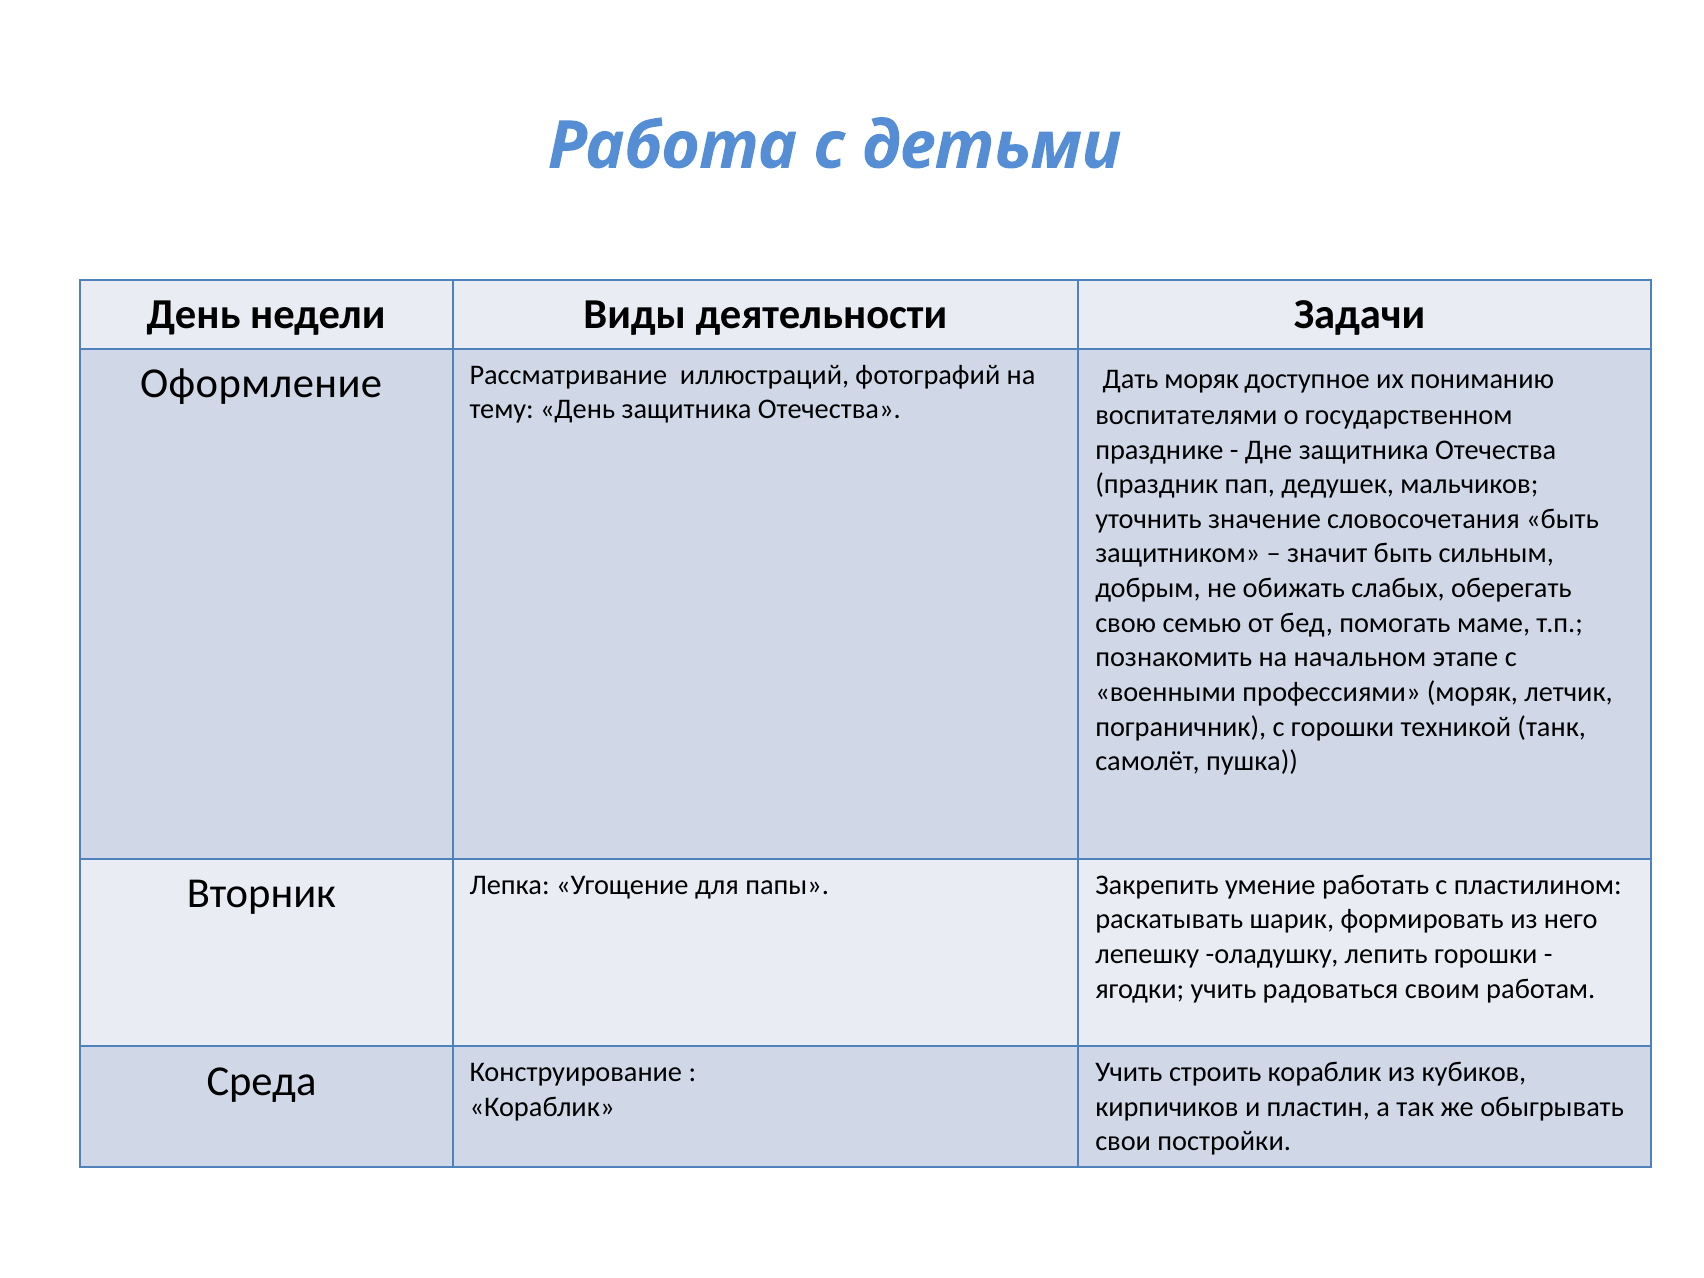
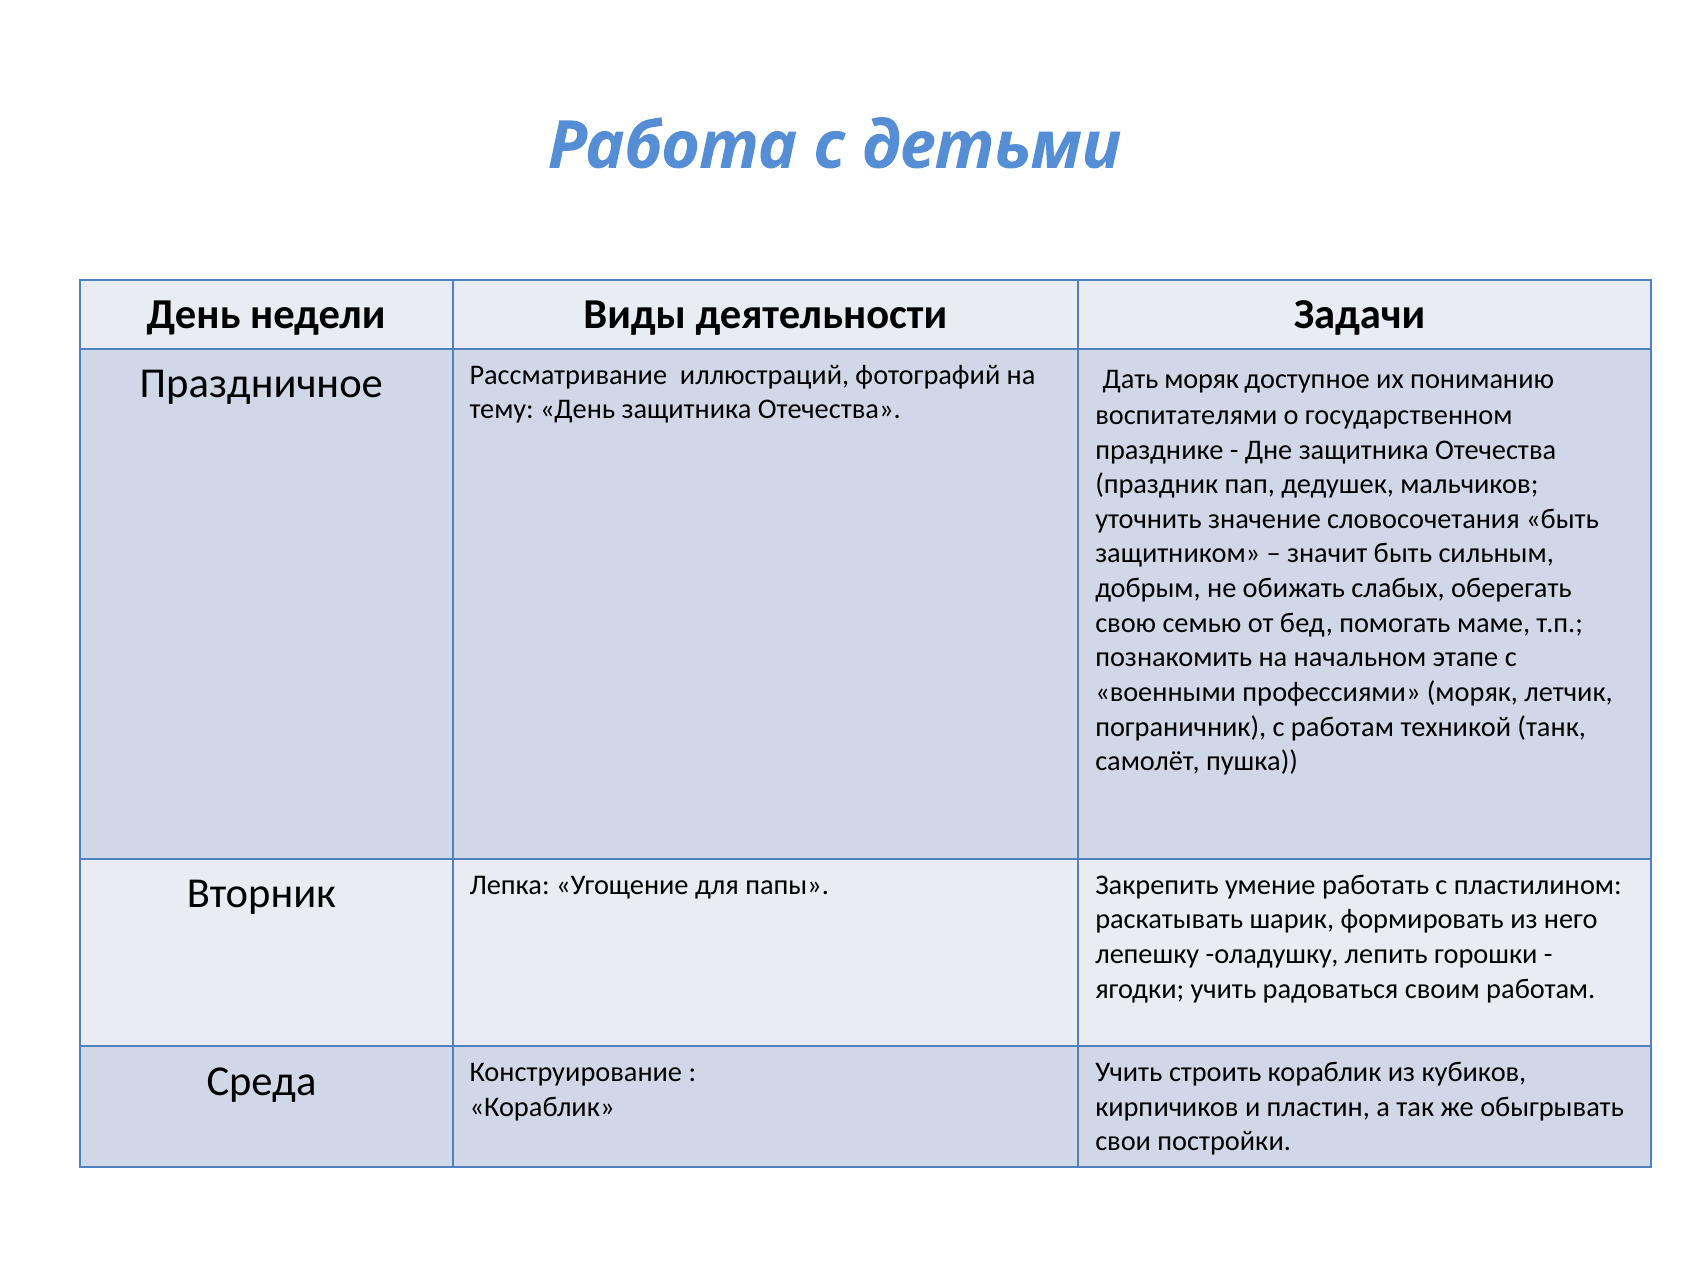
Оформление: Оформление -> Праздничное (261, 384)
с горошки: горошки -> работам (1342, 727)
